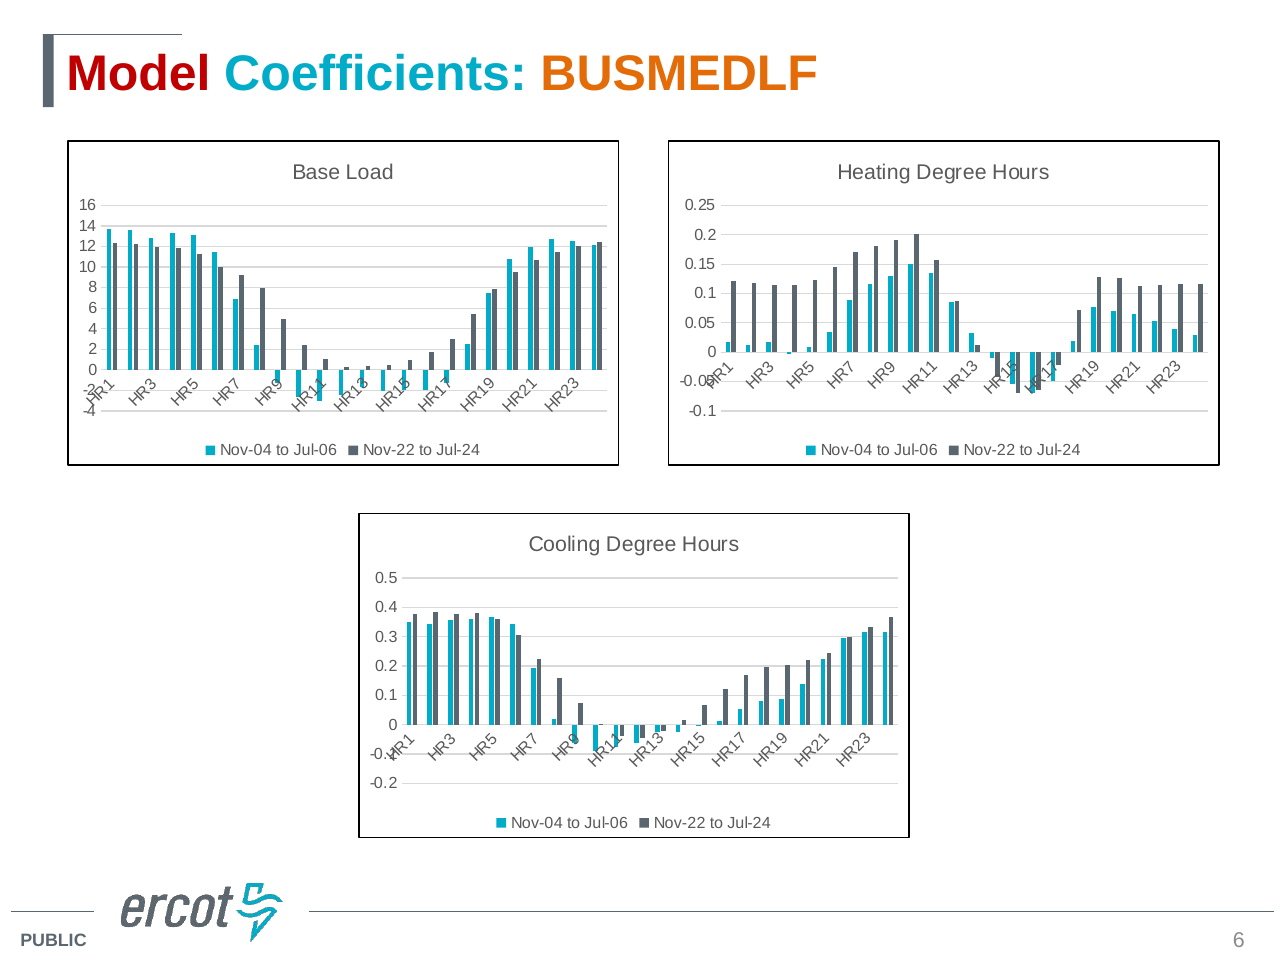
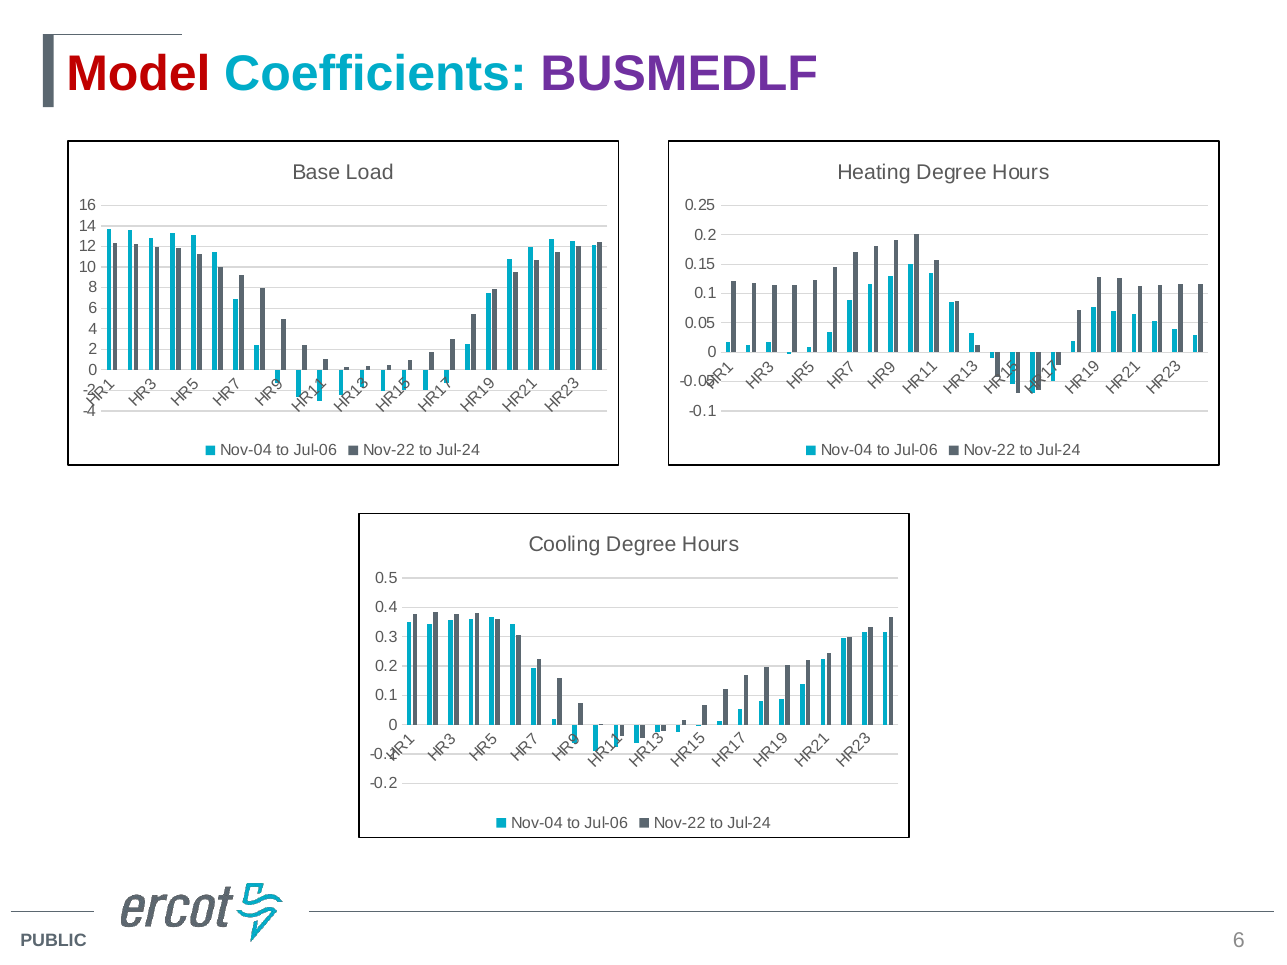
BUSMEDLF colour: orange -> purple (679, 74)
